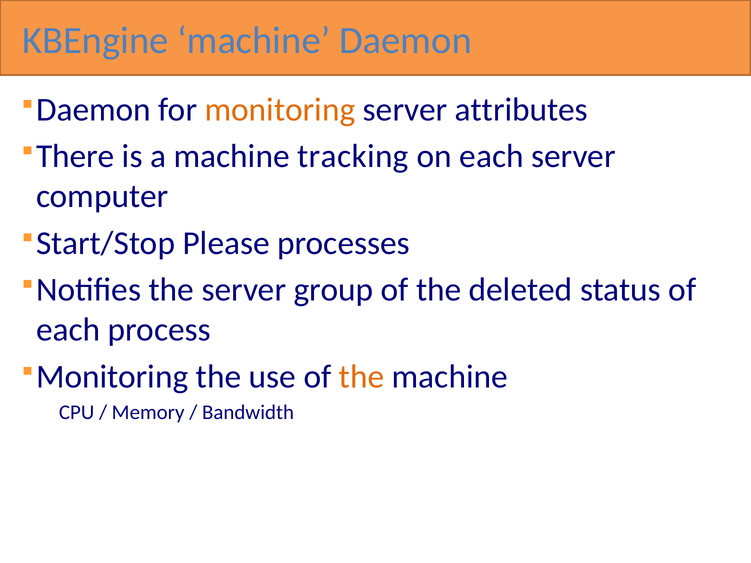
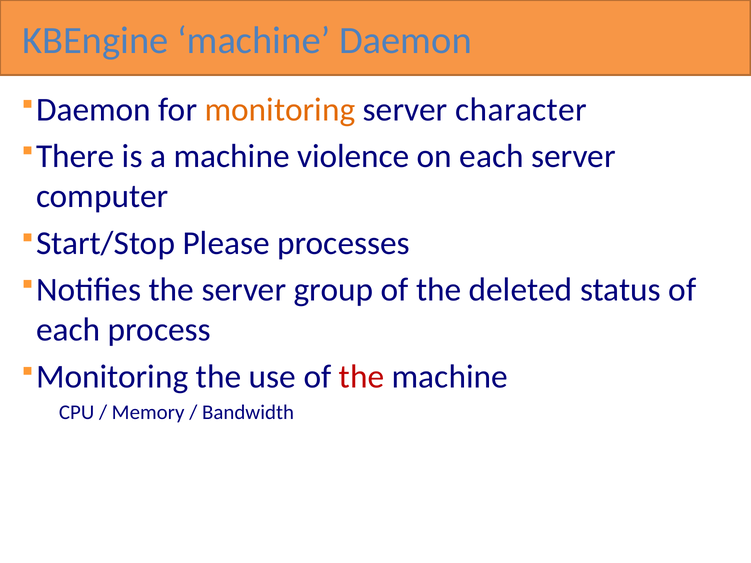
attributes: attributes -> character (521, 110)
tracking: tracking -> violence (353, 156)
the colour: orange -> red (362, 377)
